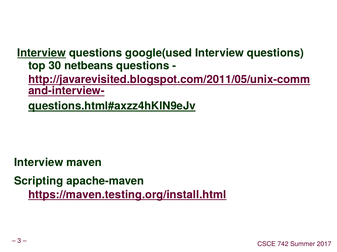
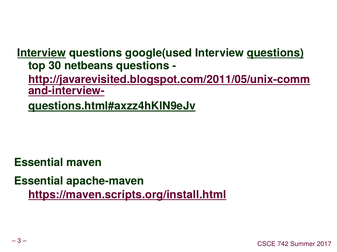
questions underline: none -> present (275, 53)
Interview: Interview -> Essential (39, 163)
Scripting: Scripting -> Essential (39, 181)
https://maven.testing.org/install.html: https://maven.testing.org/install.html -> https://maven.scripts.org/install.html (127, 195)
